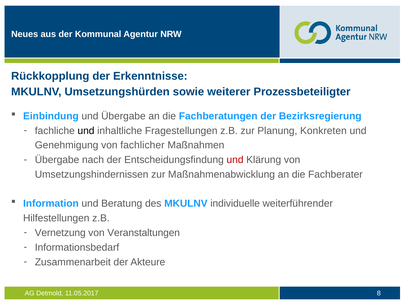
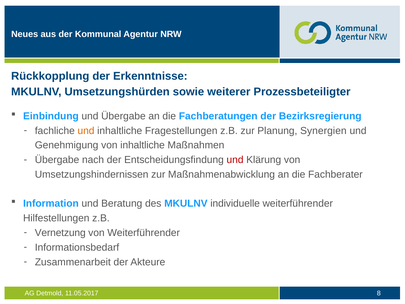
und colour: black -> orange (86, 131)
Konkreten: Konkreten -> Synergien (323, 131)
von fachlicher: fachlicher -> inhaltliche (143, 145)
von Veranstaltungen: Veranstaltungen -> Weiterführender (144, 233)
